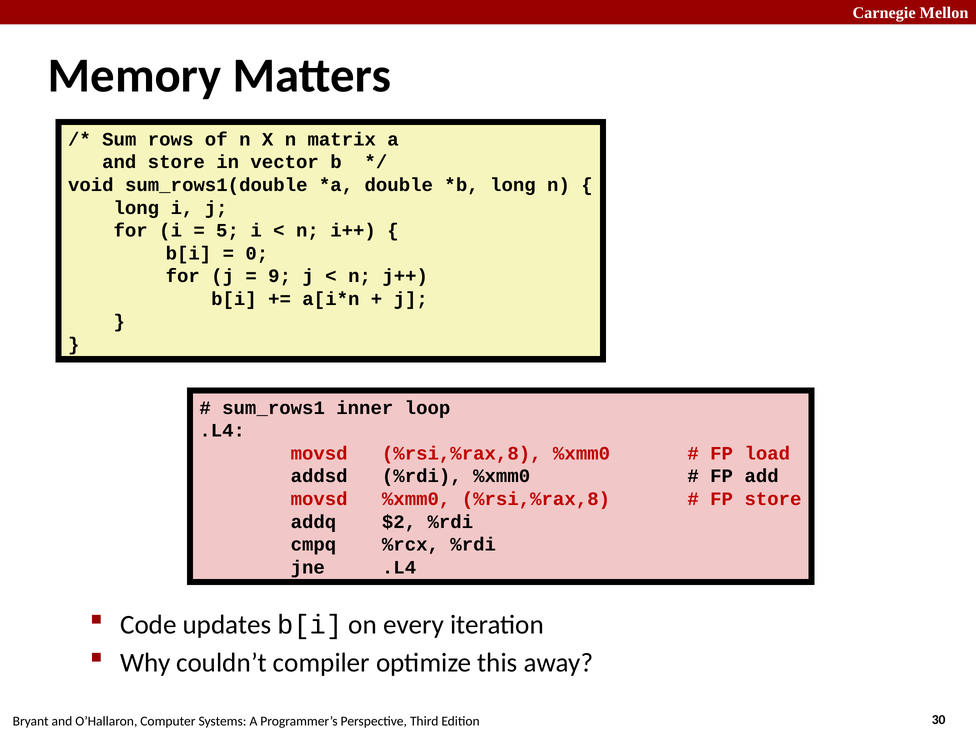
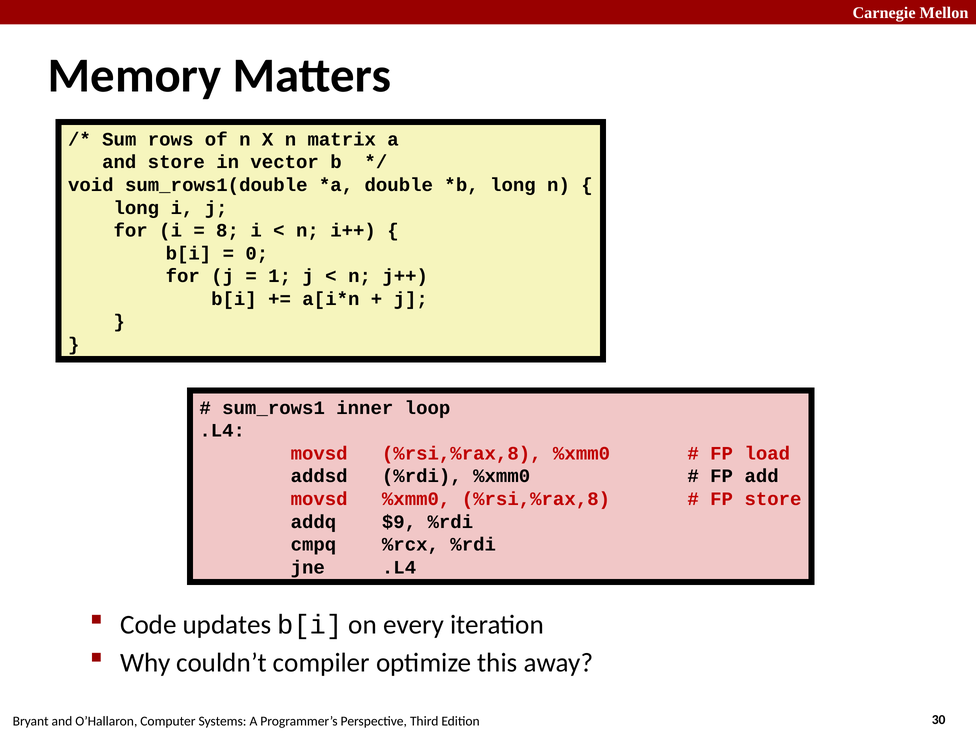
5: 5 -> 8 (228, 231)
9: 9 -> 1 (280, 276)
$2: $2 -> $9 (399, 522)
